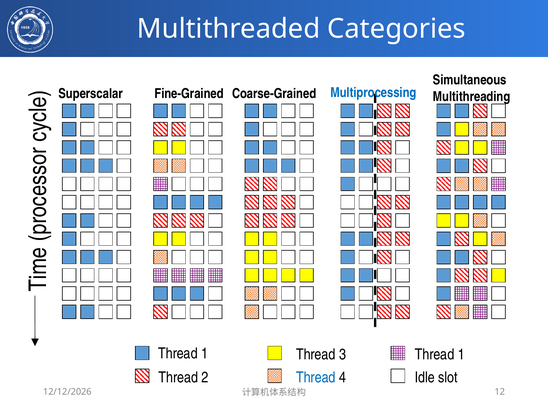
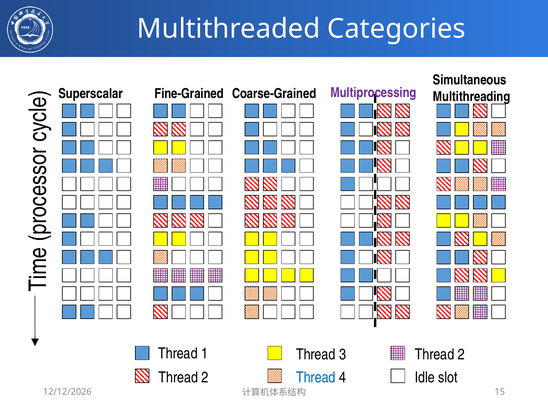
Multiprocessing colour: blue -> purple (373, 93)
1: 1 -> 2 (461, 355)
12: 12 -> 15 (500, 392)
